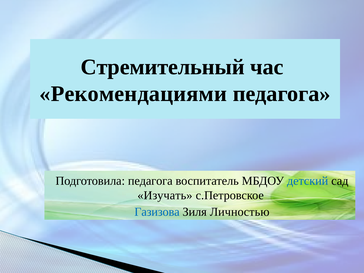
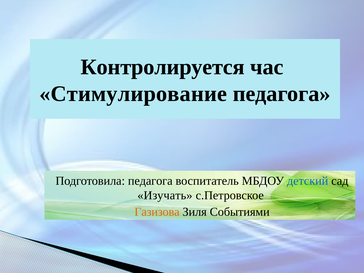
Стремительный: Стремительный -> Контролируется (163, 67)
Рекомендациями: Рекомендациями -> Стимулирование (133, 94)
Газизова colour: blue -> orange (157, 212)
Личностью: Личностью -> Событиями (240, 212)
